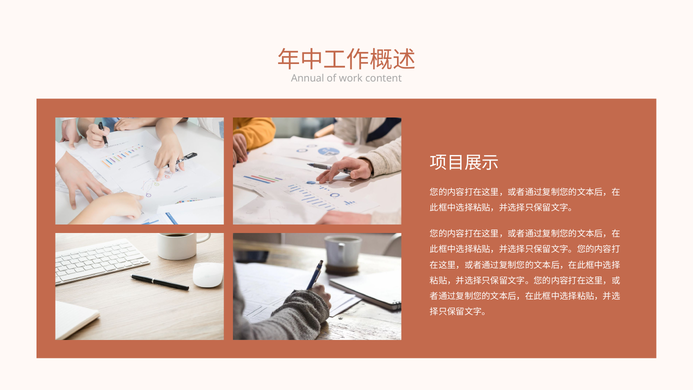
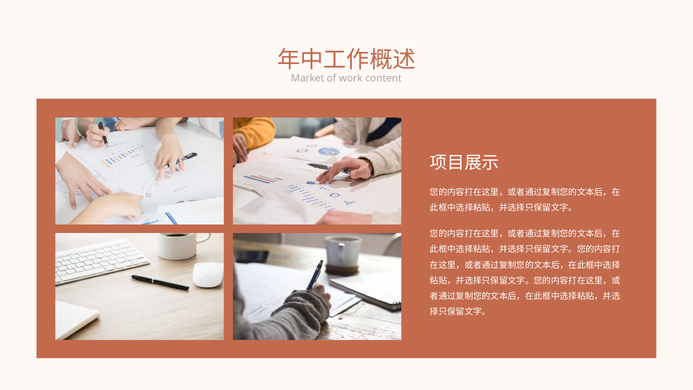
Annual: Annual -> Market (308, 78)
